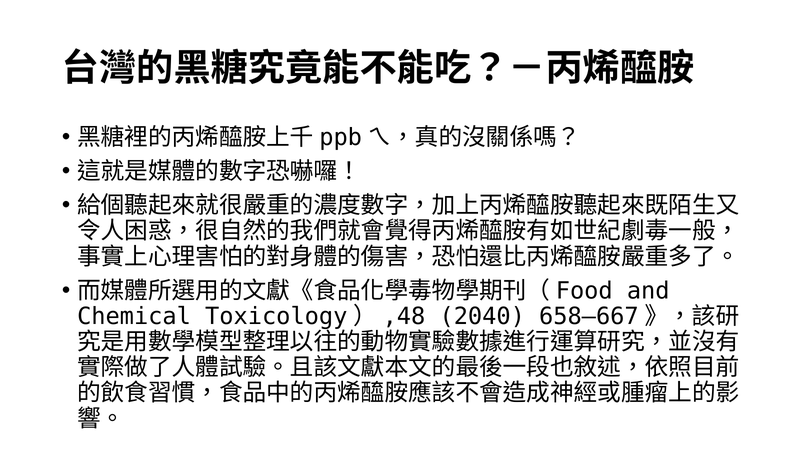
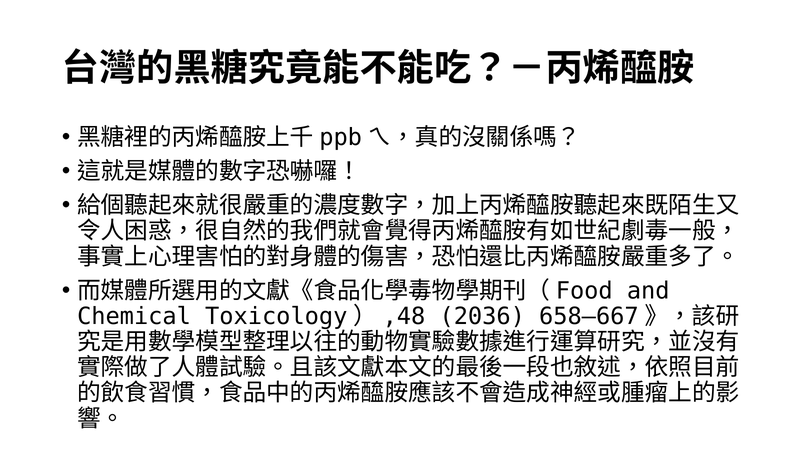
2040: 2040 -> 2036 (482, 316)
